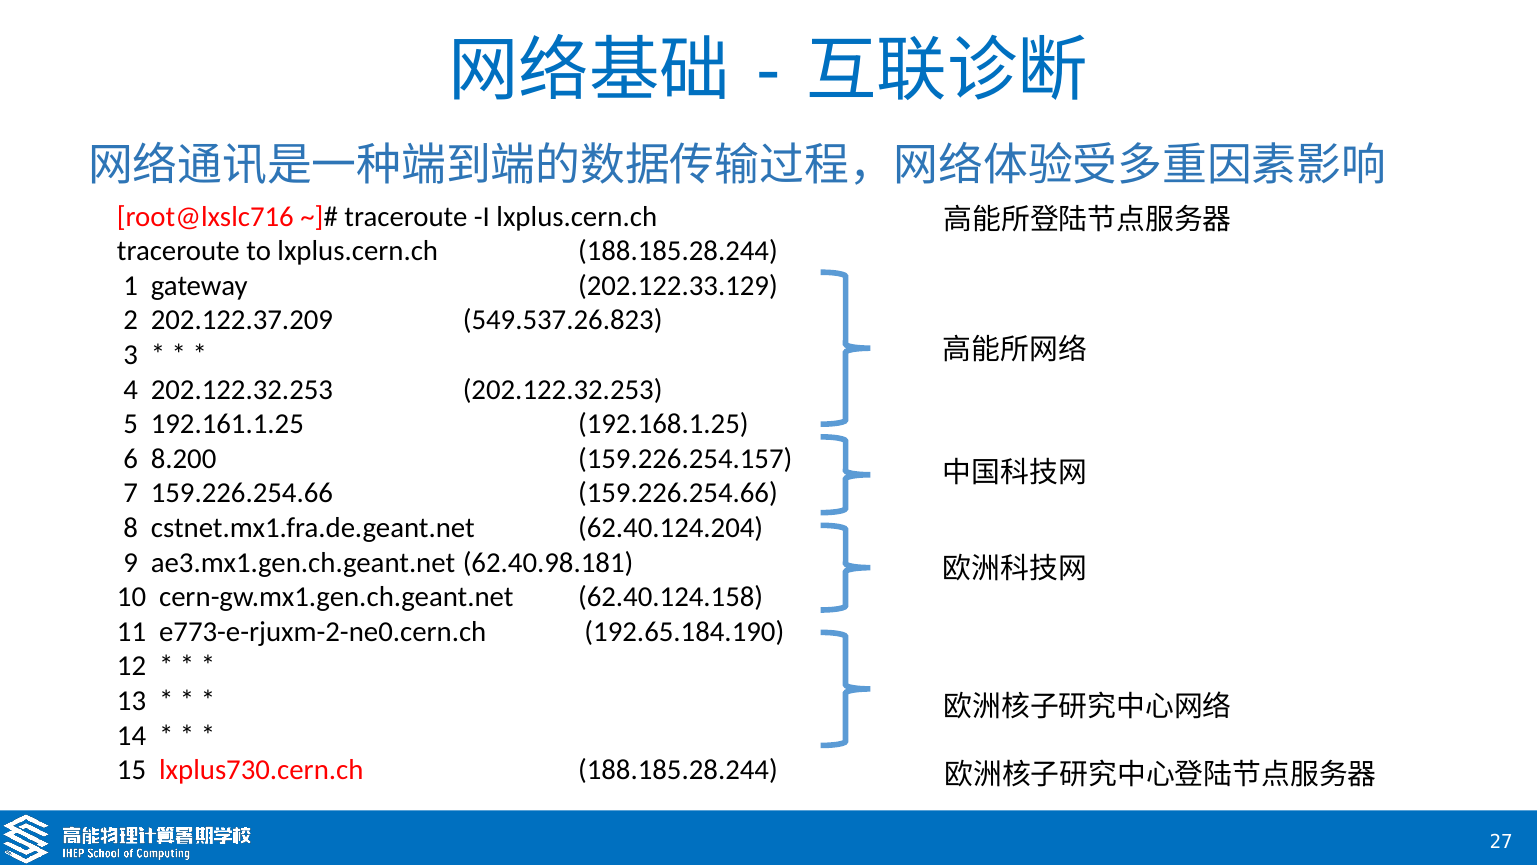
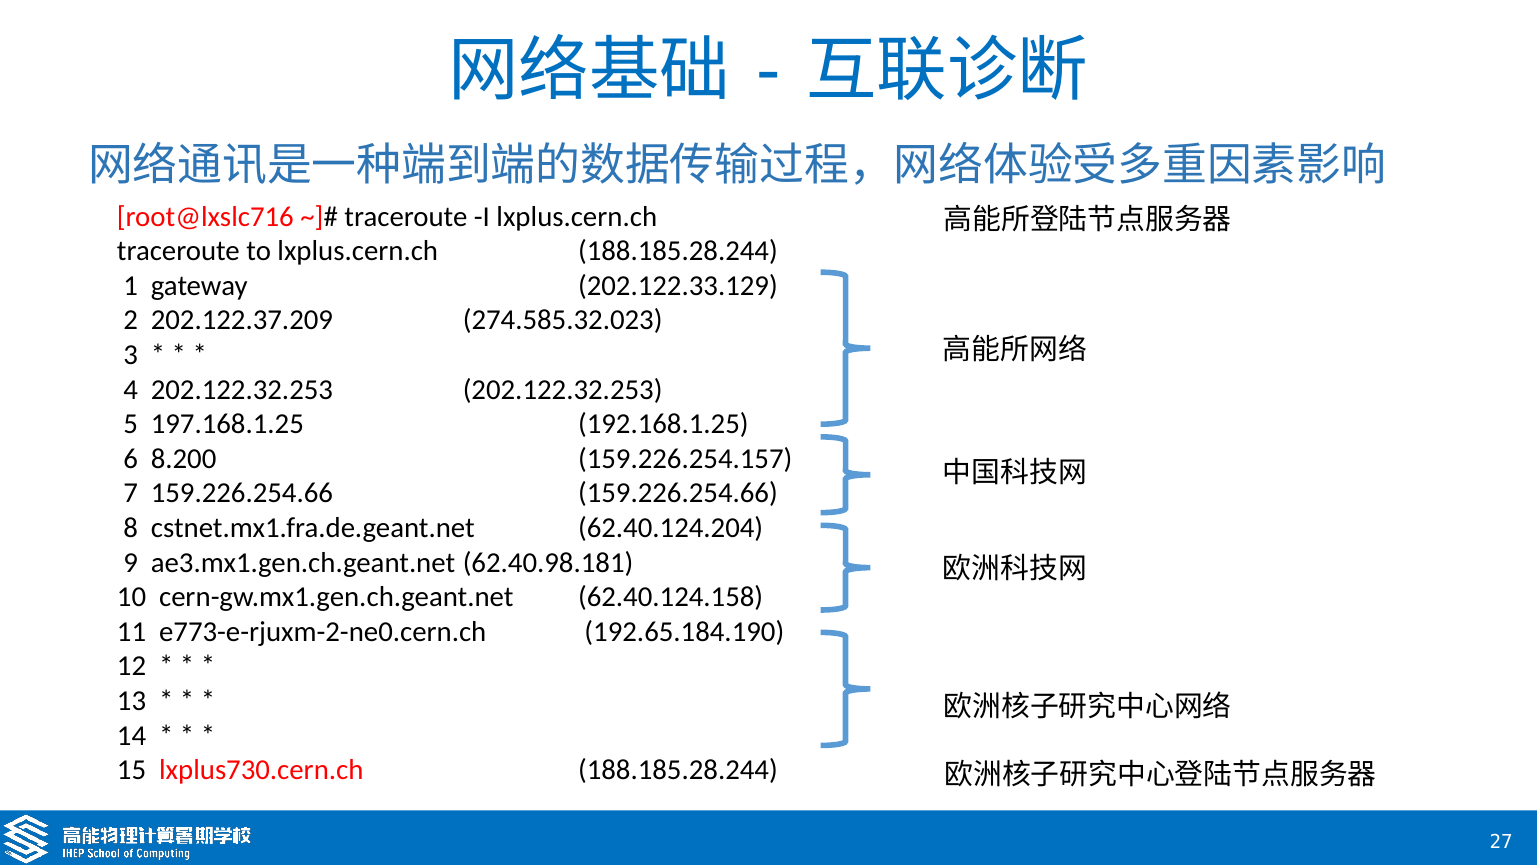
549.537.26.823: 549.537.26.823 -> 274.585.32.023 (563, 320)
192.161.1.25: 192.161.1.25 -> 197.168.1.25 (227, 424)
